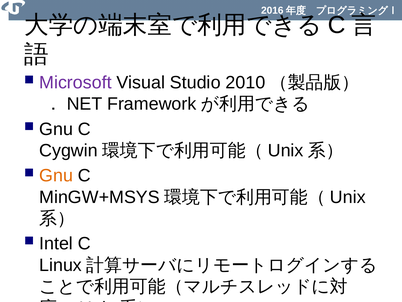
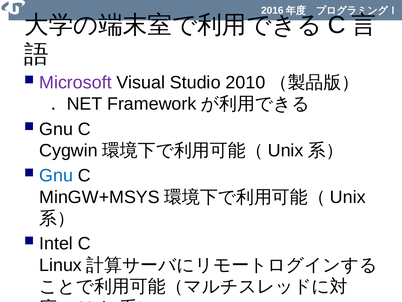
Gnu colour: orange -> blue (56, 175)
